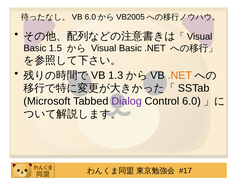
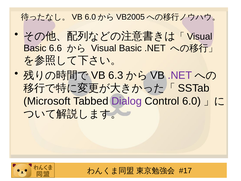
1.5: 1.5 -> 6.6 (55, 48)
1.3: 1.3 -> 6.3 (116, 75)
.NET colour: orange -> purple (180, 75)
